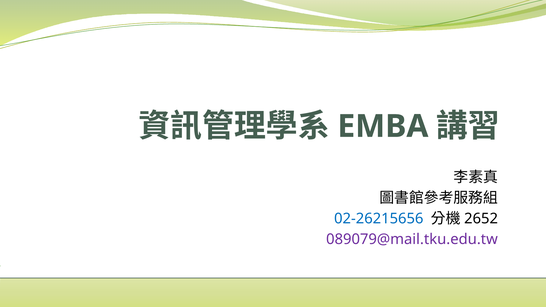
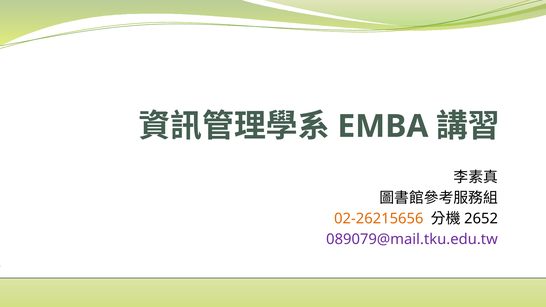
02-26215656 colour: blue -> orange (379, 219)
